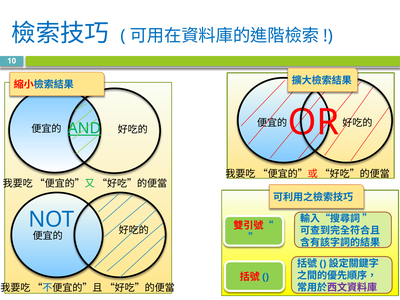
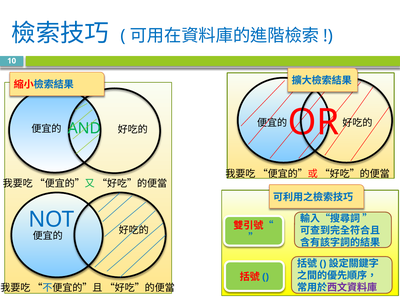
AND underline: present -> none (84, 128)
